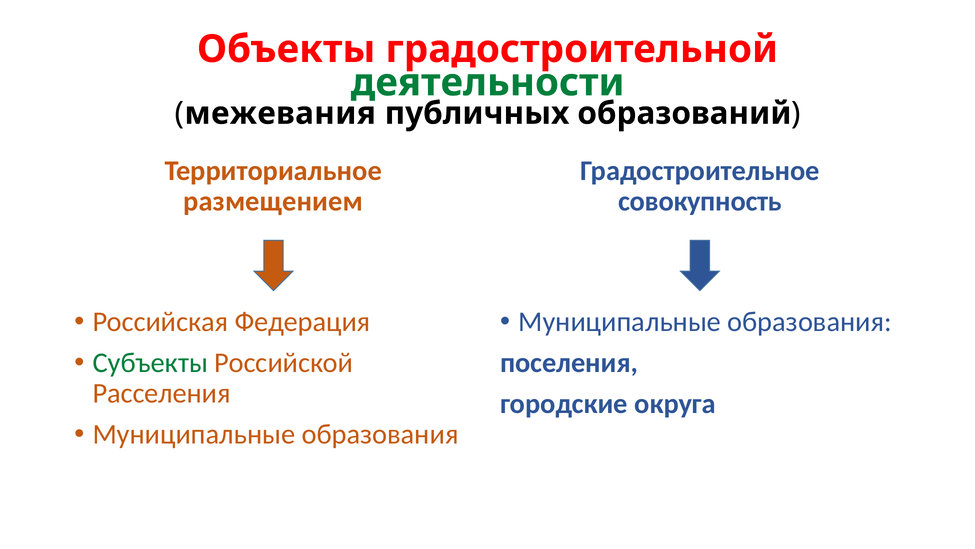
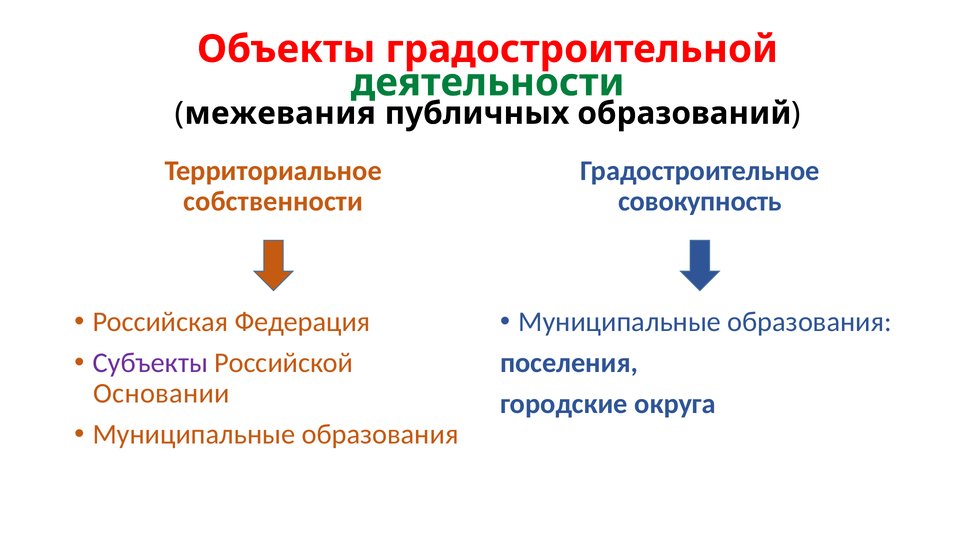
размещением: размещением -> собственности (273, 201)
Субъекты colour: green -> purple (150, 362)
Расселения: Расселения -> Основании (161, 393)
